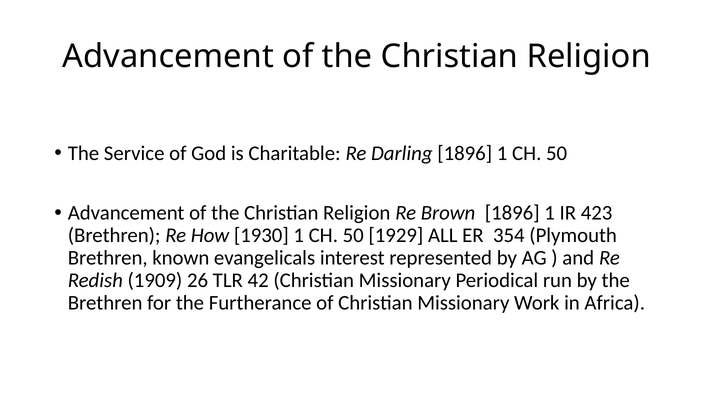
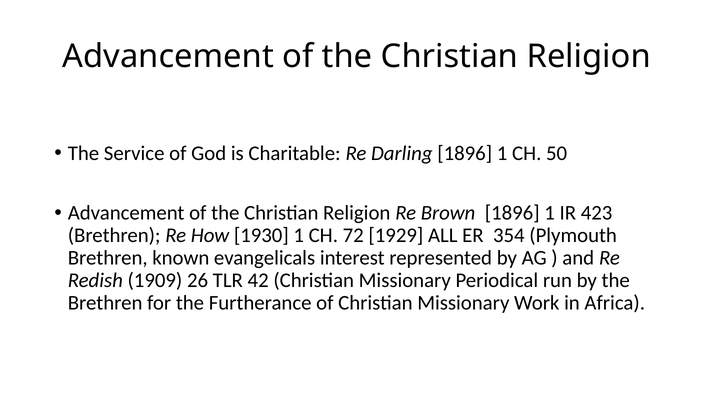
1930 1 CH 50: 50 -> 72 (353, 235)
